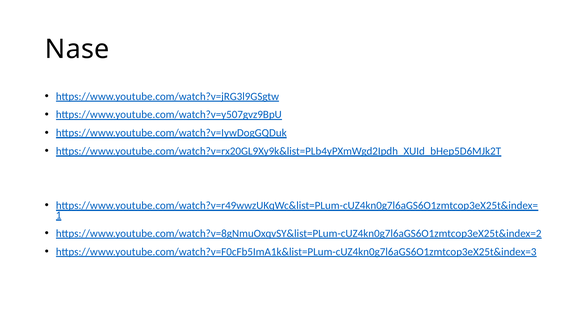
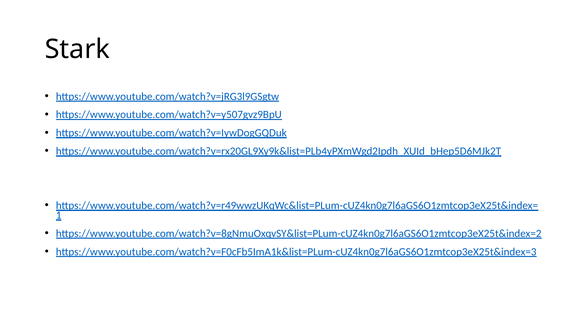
Nase: Nase -> Stark (77, 49)
